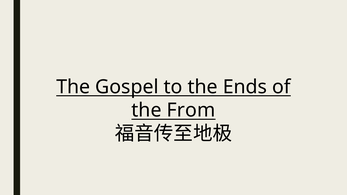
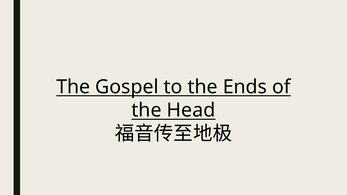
From: From -> Head (191, 110)
